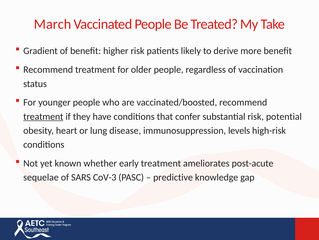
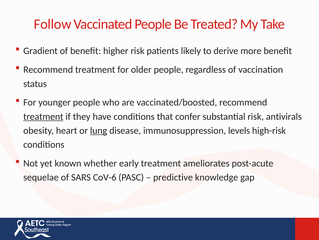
March: March -> Follow (53, 24)
potential: potential -> antivirals (284, 116)
lung underline: none -> present (99, 130)
CoV-3: CoV-3 -> CoV-6 (105, 177)
